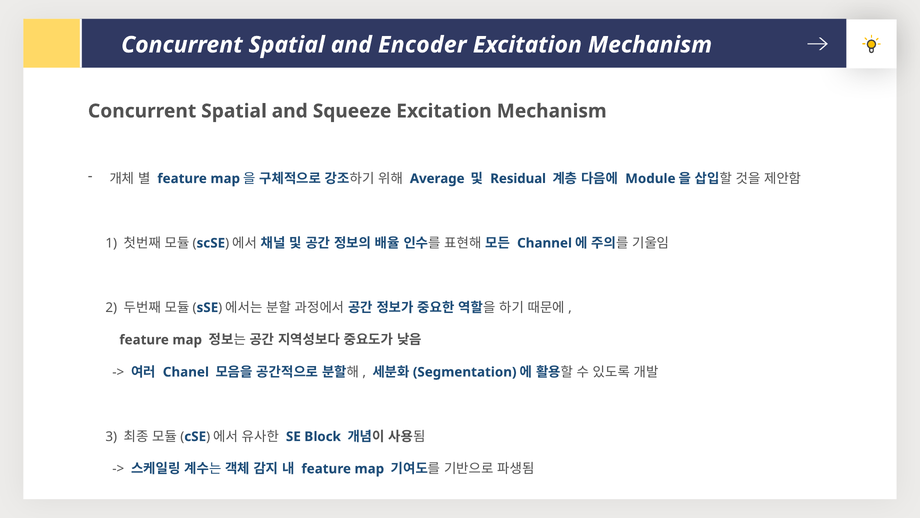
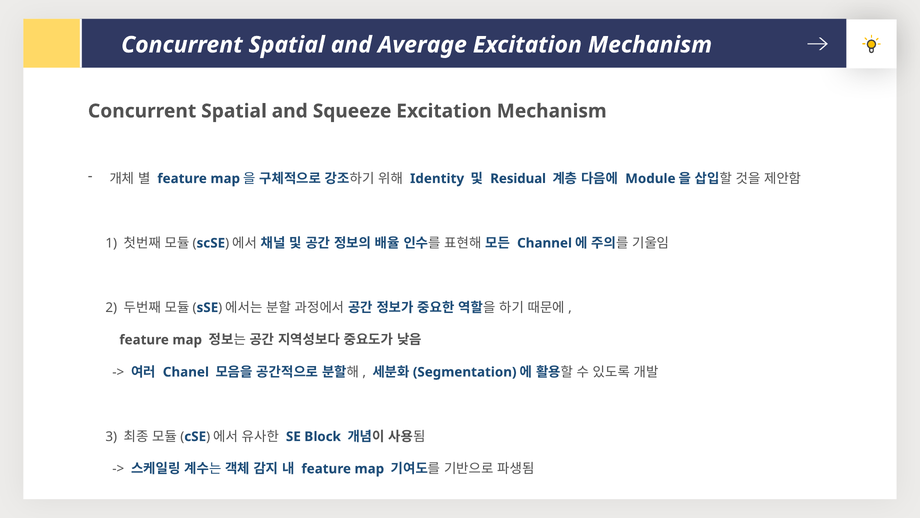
Encoder: Encoder -> Average (422, 45)
Average: Average -> Identity (437, 178)
